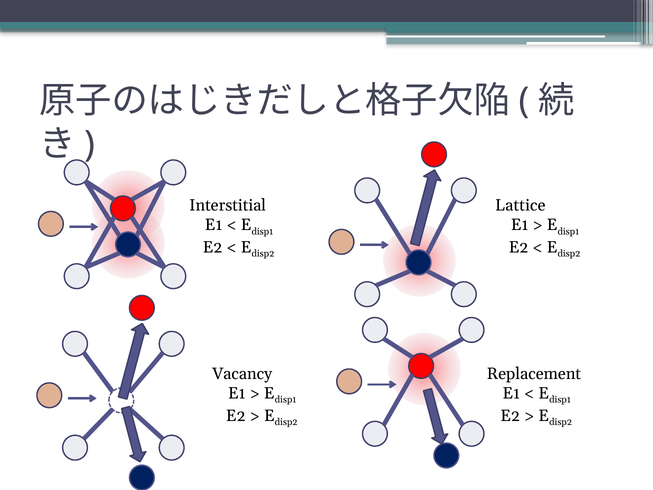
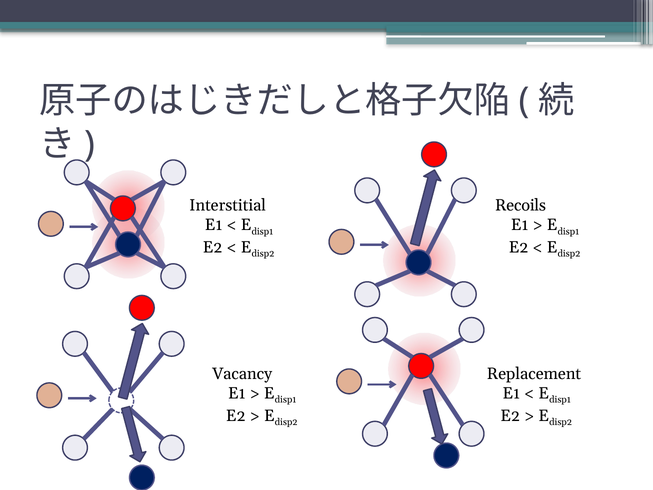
Lattice: Lattice -> Recoils (521, 205)
